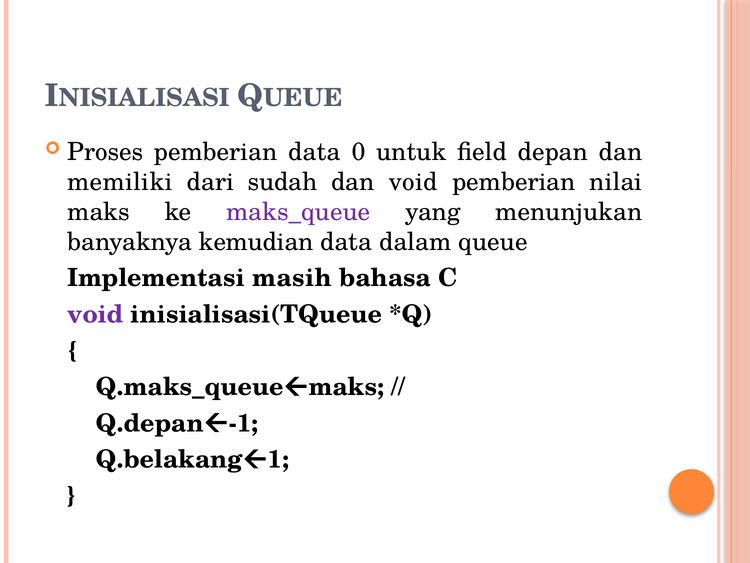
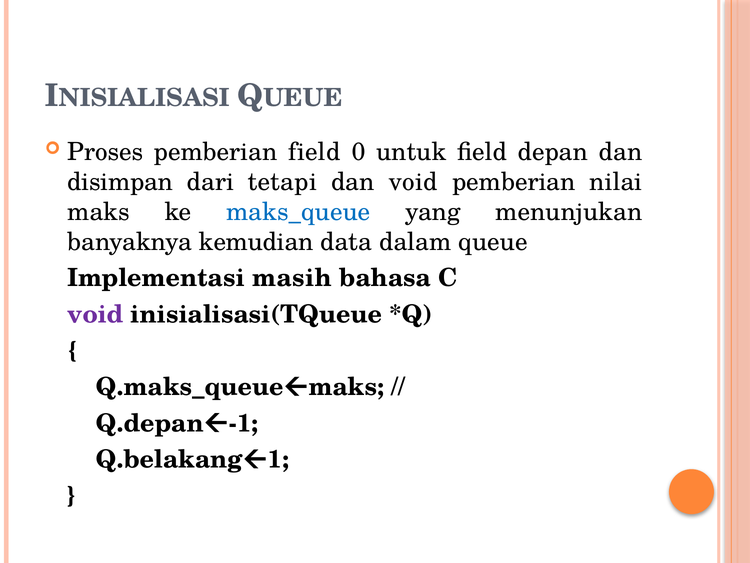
pemberian data: data -> field (314, 152)
memiliki: memiliki -> disimpan (120, 182)
sudah: sudah -> tetapi (282, 182)
maks_queue colour: purple -> blue (298, 212)
